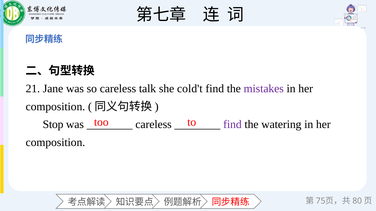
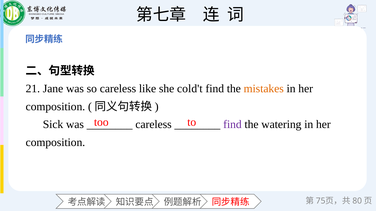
talk: talk -> like (148, 89)
mistakes colour: purple -> orange (264, 89)
Stop: Stop -> Sick (53, 125)
